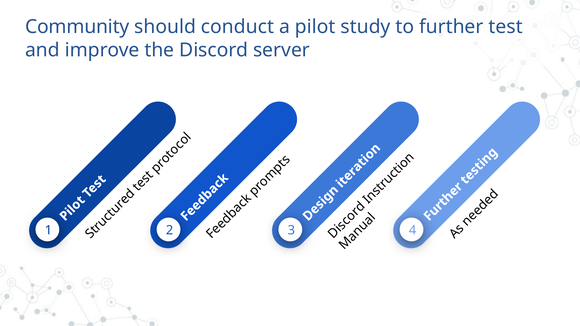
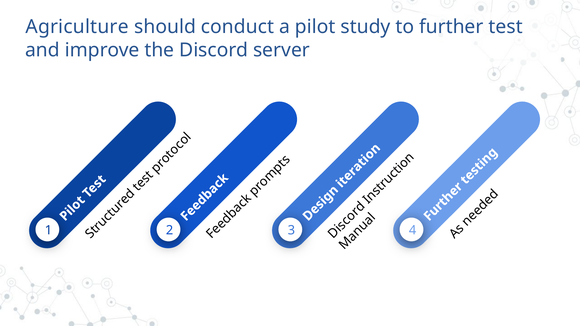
Community: Community -> Agriculture (77, 27)
